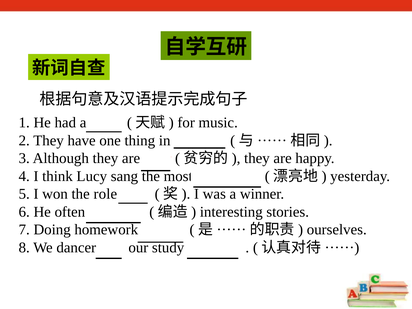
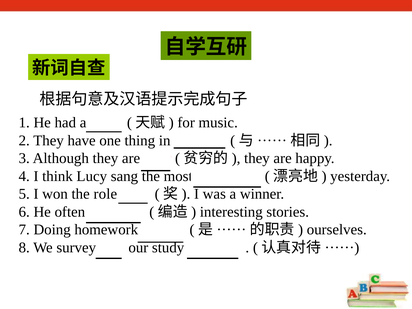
dancer: dancer -> survey (76, 248)
